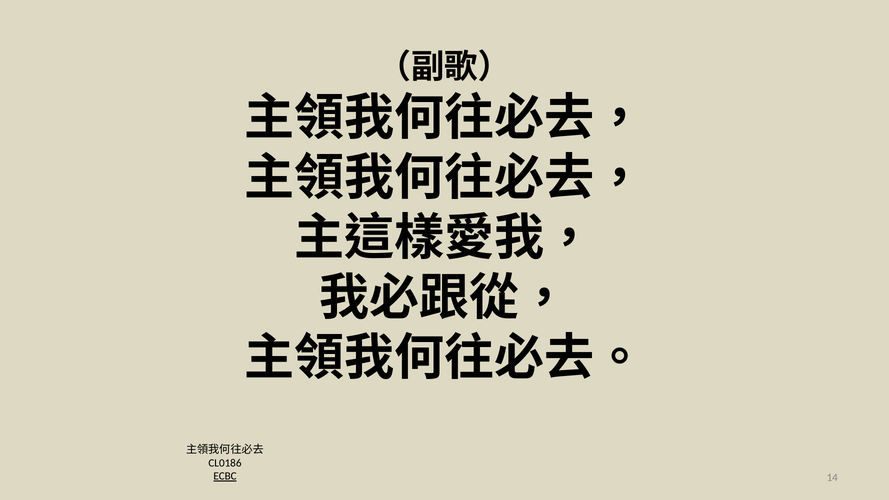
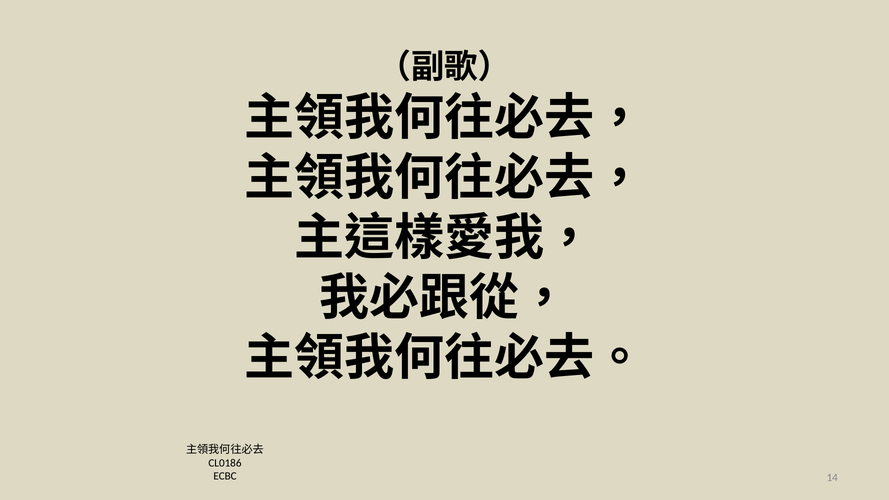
ECBC underline: present -> none (225, 476)
